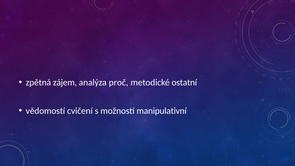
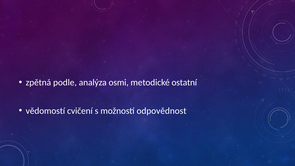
zájem: zájem -> podle (65, 82)
proč: proč -> osmi (119, 82)
manipulativní: manipulativní -> odpovědnost (162, 111)
